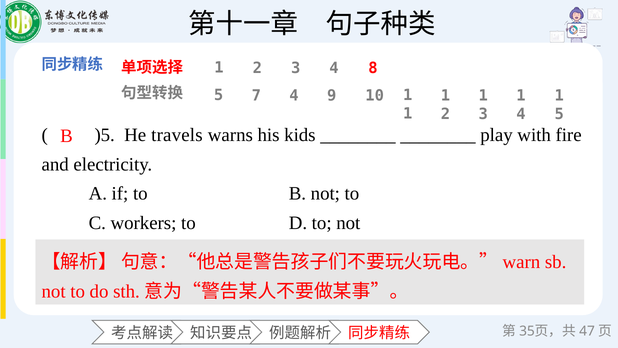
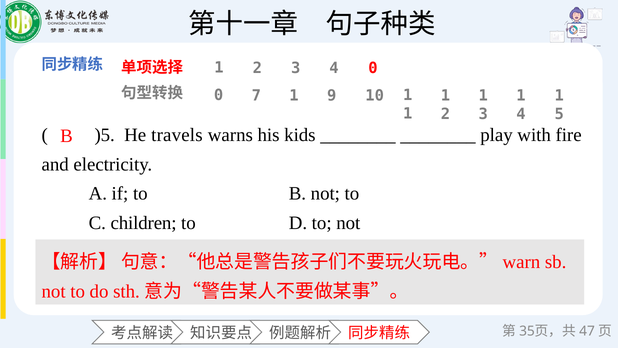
4 8: 8 -> 0 (373, 68)
5: 5 -> 0 (219, 95)
7 4: 4 -> 1 (294, 96)
workers: workers -> children (144, 223)
